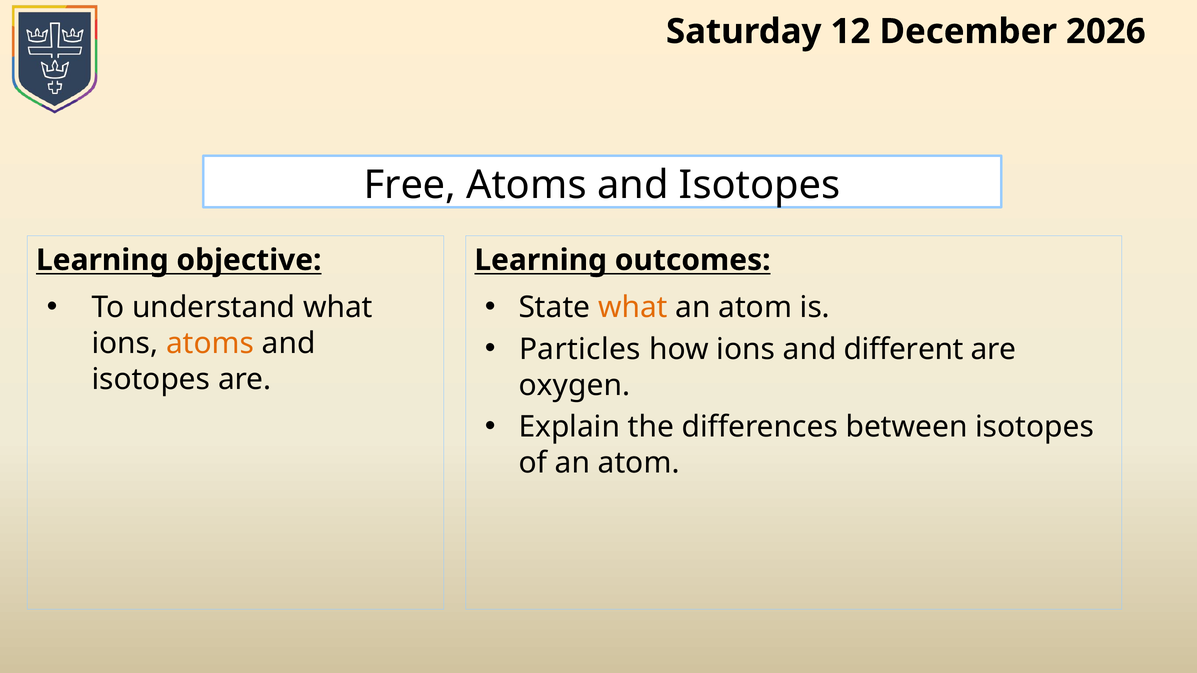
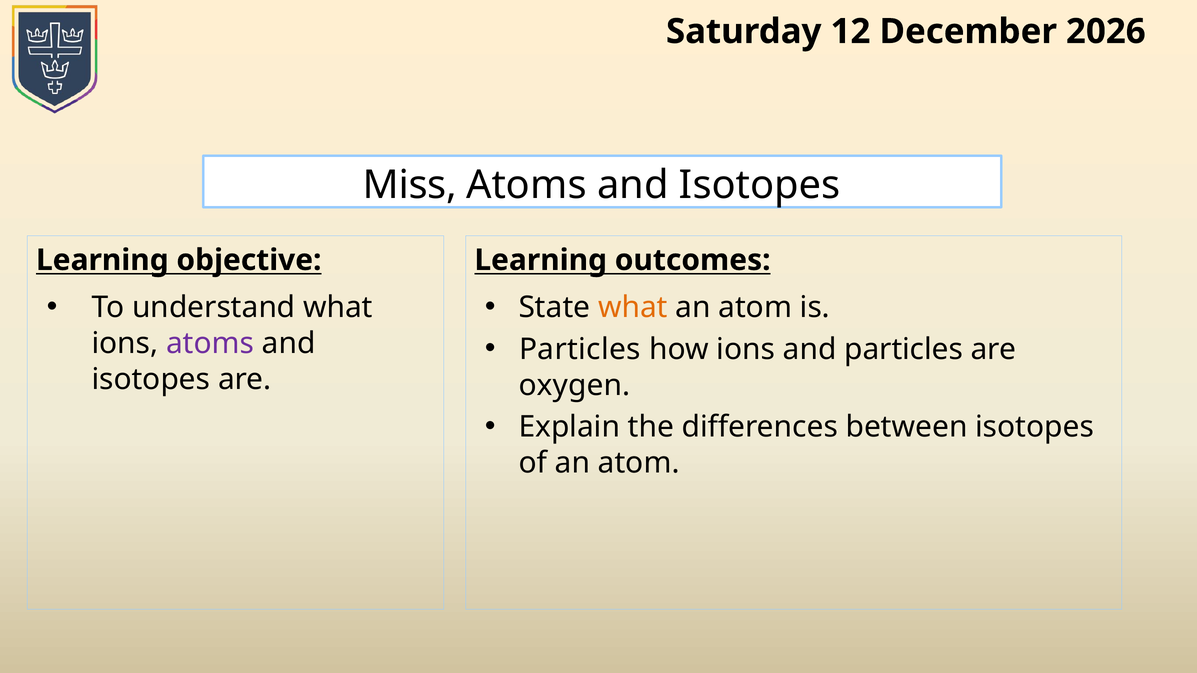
Free: Free -> Miss (410, 185)
and different: different -> particles (904, 349)
atoms colour: orange -> purple (210, 343)
